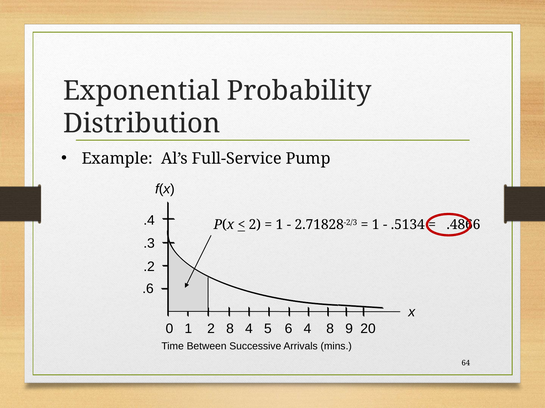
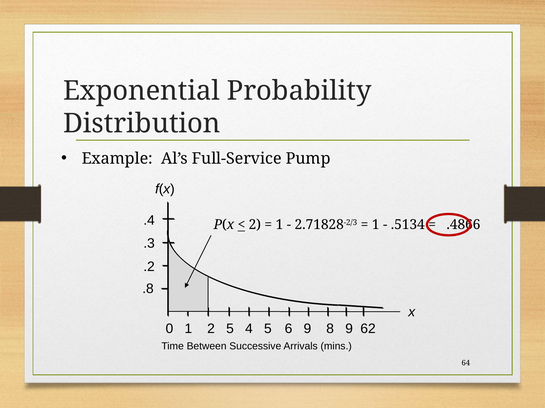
.6: .6 -> .8 (148, 289)
2 8: 8 -> 5 (230, 329)
6 4: 4 -> 9 (307, 329)
20: 20 -> 62 (368, 329)
